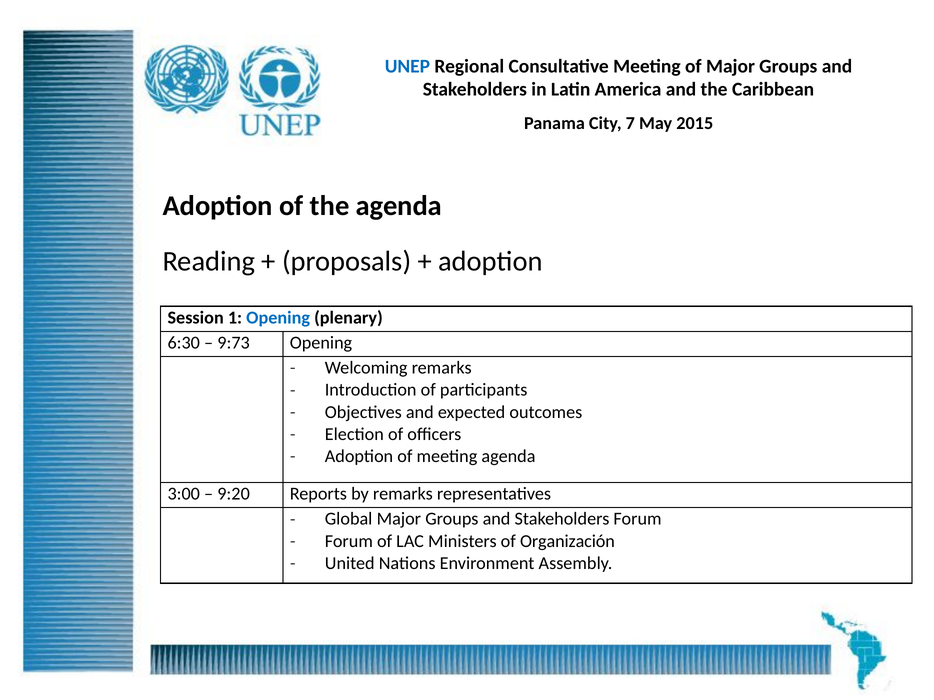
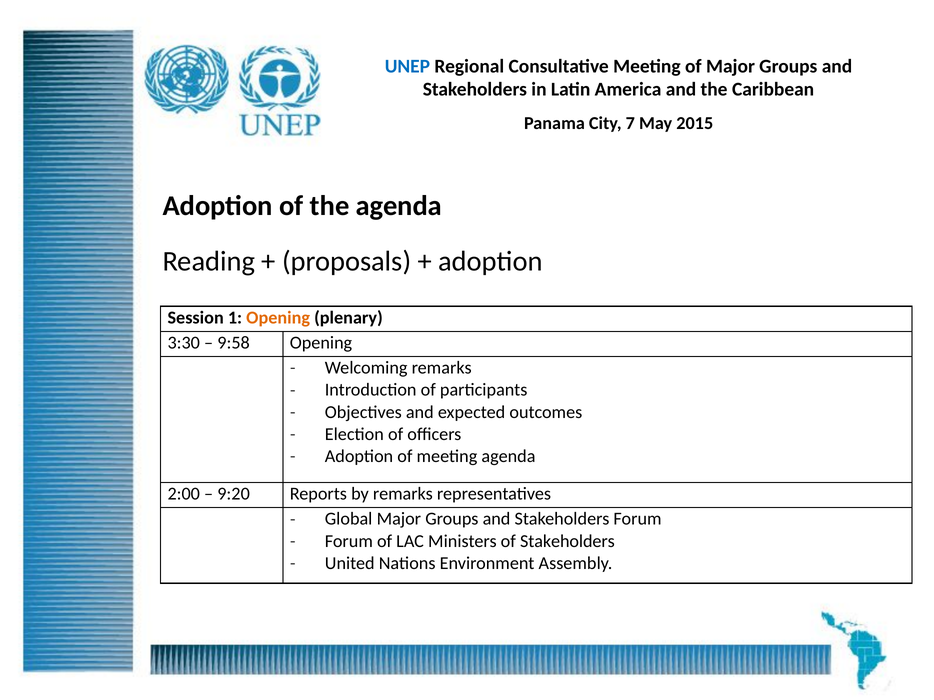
Opening colour: blue -> orange (278, 318)
6:30: 6:30 -> 3:30 (184, 343)
9:73: 9:73 -> 9:58 (234, 343)
3:00: 3:00 -> 2:00 (184, 494)
of Organización: Organización -> Stakeholders (567, 541)
